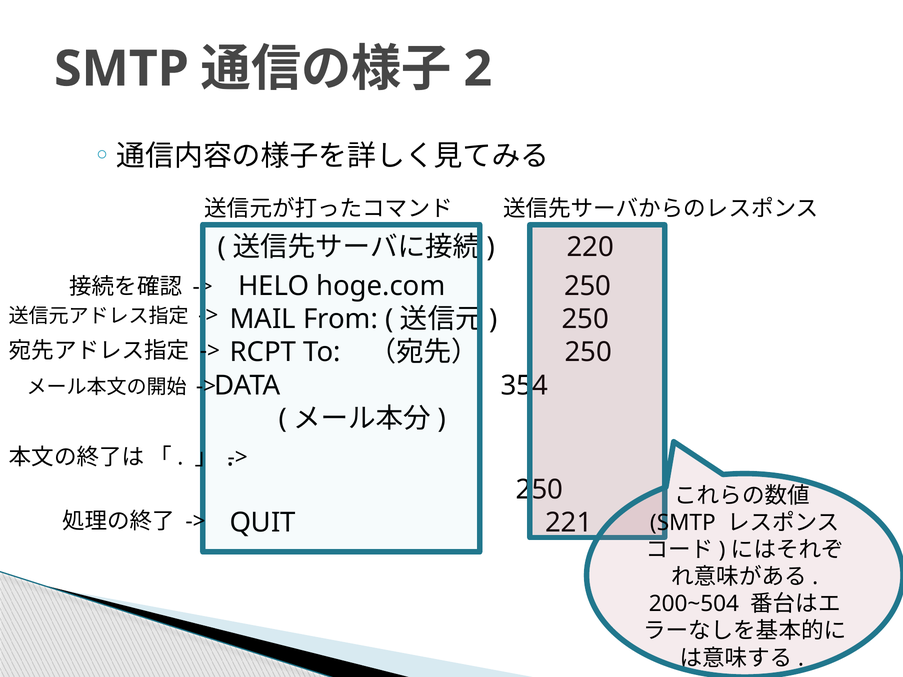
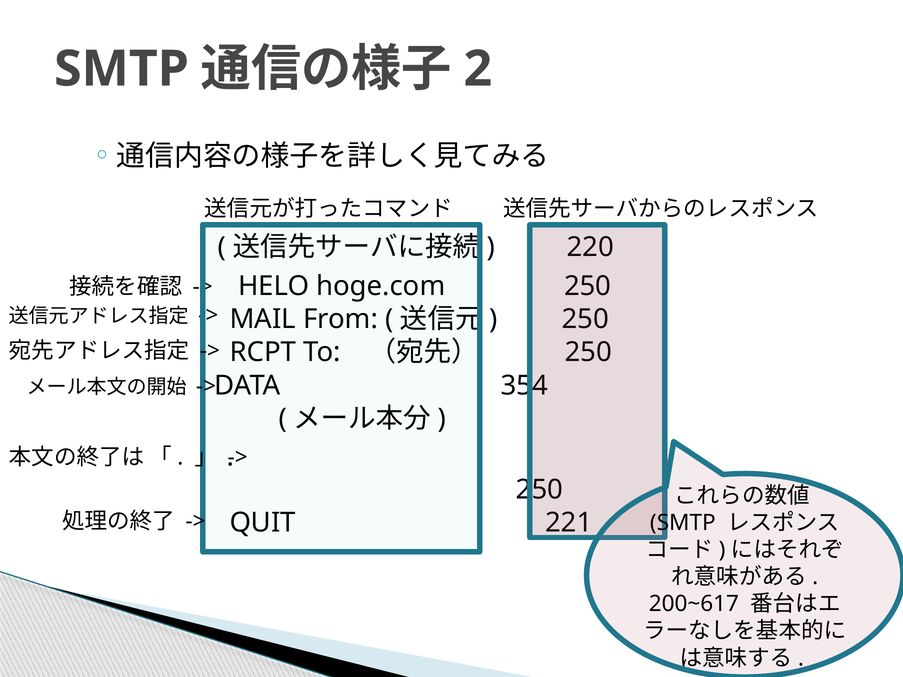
200~504: 200~504 -> 200~617 (694, 604)
